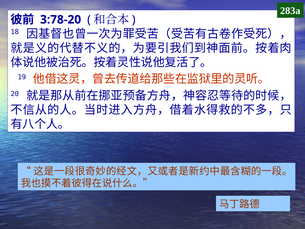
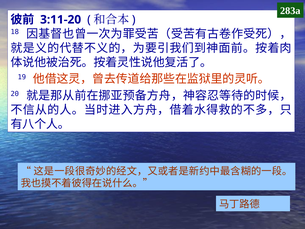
3:78-20: 3:78-20 -> 3:11-20 (61, 20)
